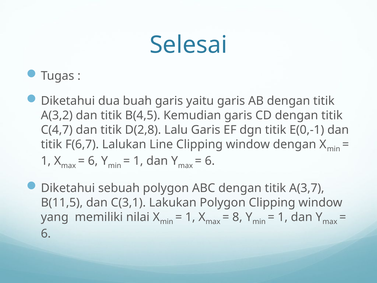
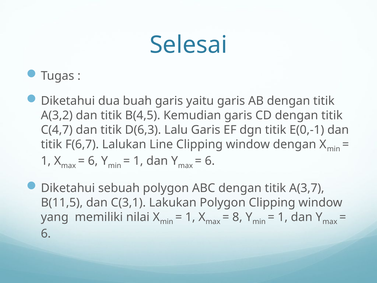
D(2,8: D(2,8 -> D(6,3 (143, 130)
